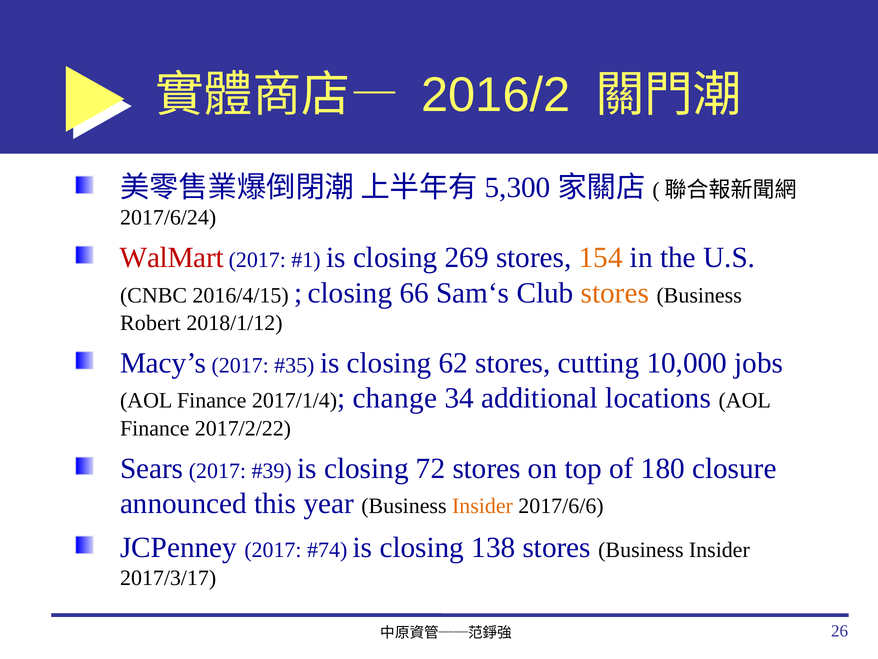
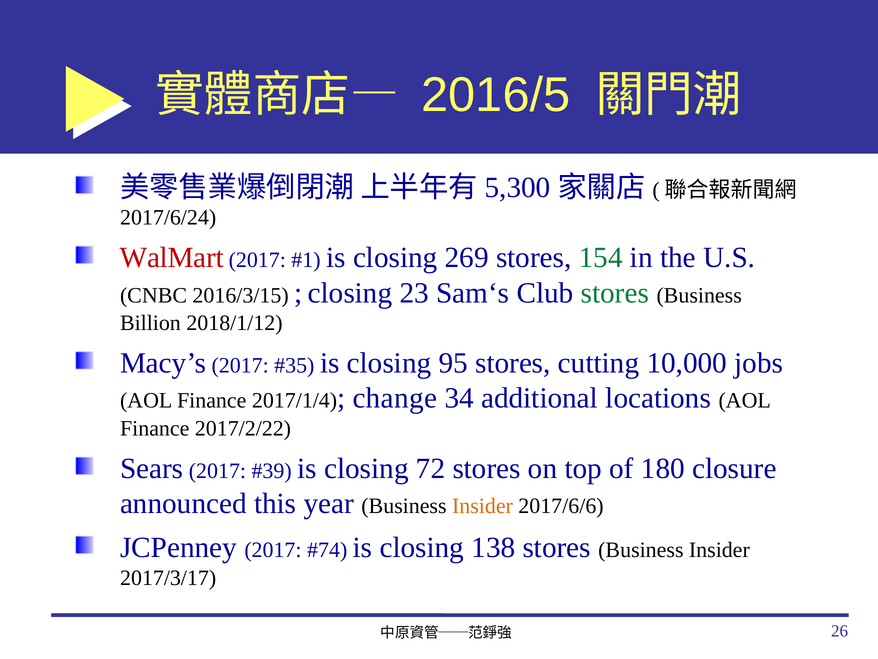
2016/2: 2016/2 -> 2016/5 (496, 95)
154 colour: orange -> green (601, 258)
2016/4/15: 2016/4/15 -> 2016/3/15 (241, 295)
66: 66 -> 23 (414, 293)
stores colour: orange -> green (615, 293)
Robert: Robert -> Billion (150, 323)
62: 62 -> 95 (453, 363)
